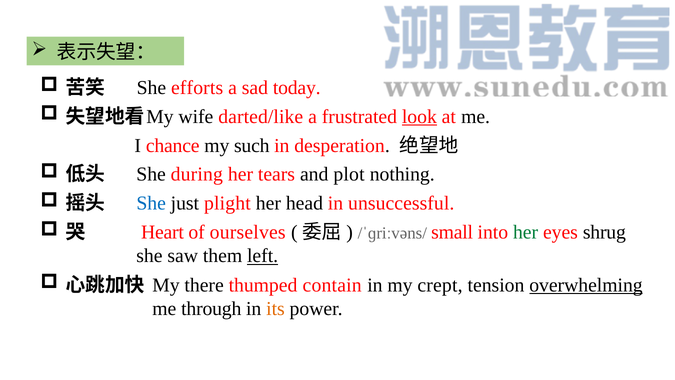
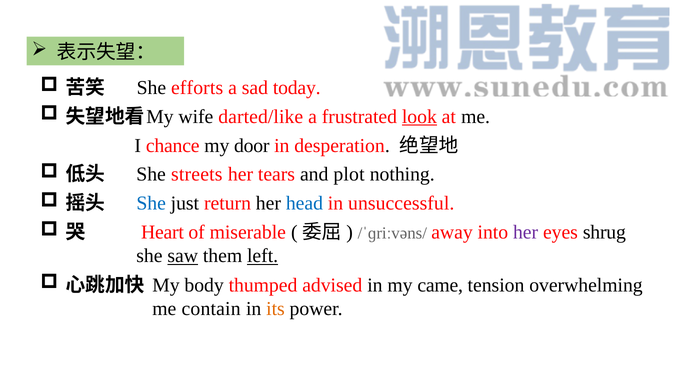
such: such -> door (252, 145)
during: during -> streets (197, 174)
plight: plight -> return (228, 203)
head colour: black -> blue (304, 203)
ourselves: ourselves -> miserable (248, 232)
small: small -> away (452, 232)
her colour: green -> purple (526, 232)
saw underline: none -> present (183, 256)
there: there -> body (204, 285)
contain: contain -> advised (332, 285)
crept: crept -> came (440, 285)
overwhelming underline: present -> none (586, 285)
through: through -> contain (211, 309)
